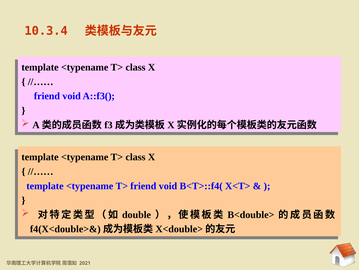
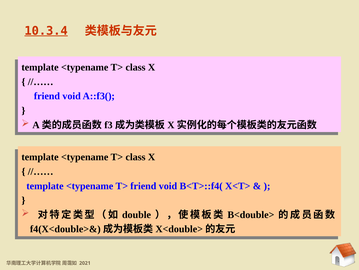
10.3.4 underline: none -> present (46, 31)
